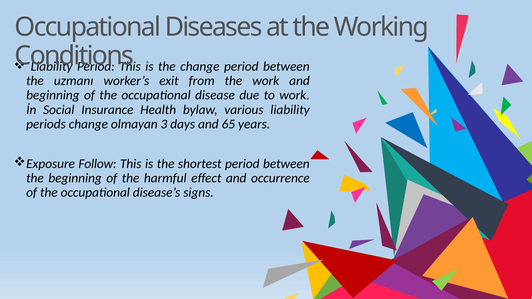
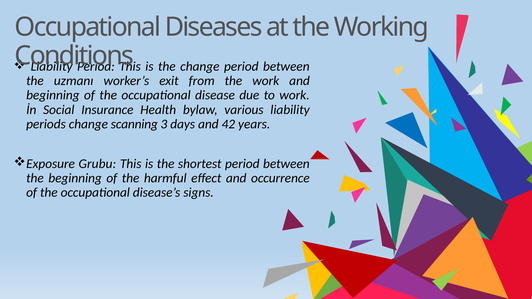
olmayan: olmayan -> scanning (134, 124)
65: 65 -> 42 (228, 124)
Follow: Follow -> Grubu (97, 164)
